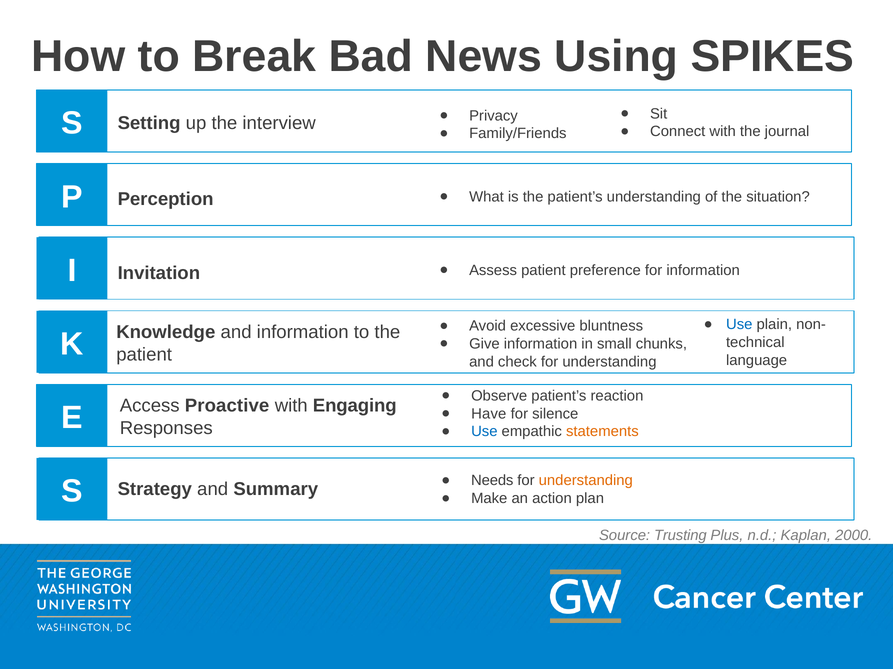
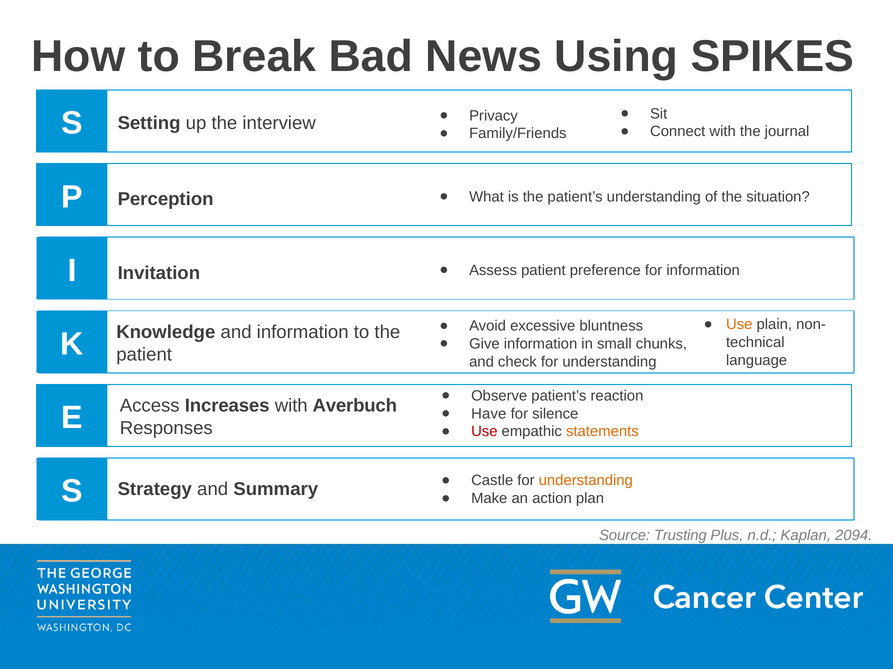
Use colour: blue -> orange (739, 325)
Proactive: Proactive -> Increases (227, 406)
Engaging: Engaging -> Averbuch (355, 406)
Use colour: blue -> red (484, 432)
Needs: Needs -> Castle (492, 481)
2000: 2000 -> 2094 (854, 536)
